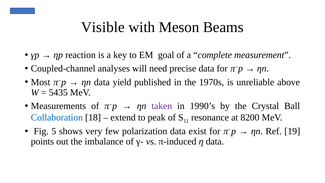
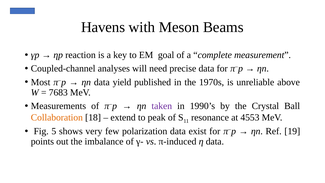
Visible: Visible -> Havens (103, 27)
5435: 5435 -> 7683 (58, 92)
Collaboration colour: blue -> orange (57, 117)
8200: 8200 -> 4553 (250, 117)
